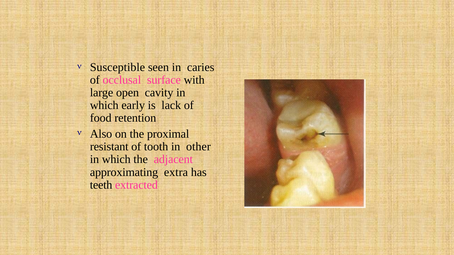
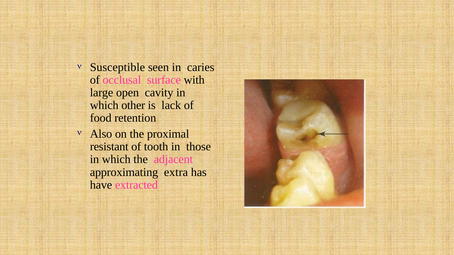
early: early -> other (133, 105)
other: other -> those (199, 147)
teeth: teeth -> have (101, 185)
